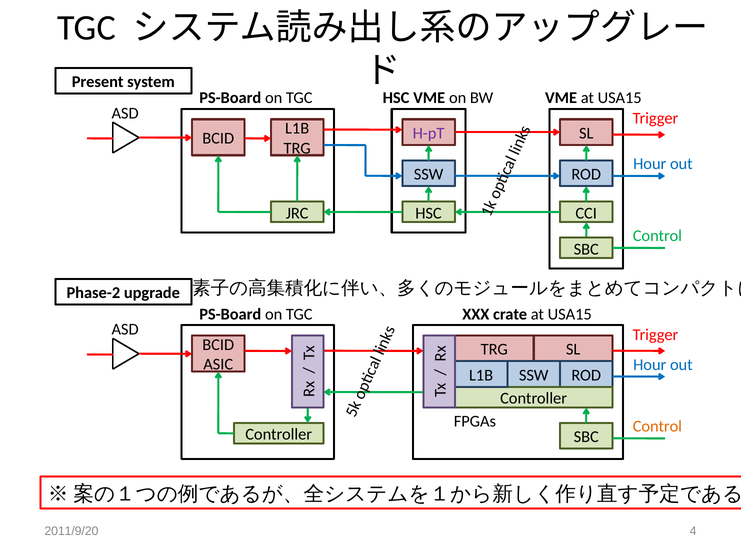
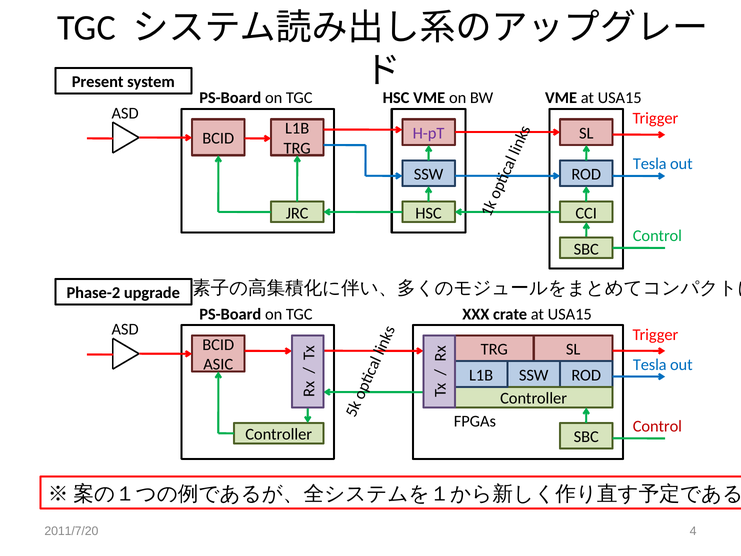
Hour: Hour -> Tesla (650, 164)
Hour: Hour -> Tesla (650, 365)
Control colour: orange -> red (657, 426)
2011/9/20: 2011/9/20 -> 2011/7/20 (71, 531)
